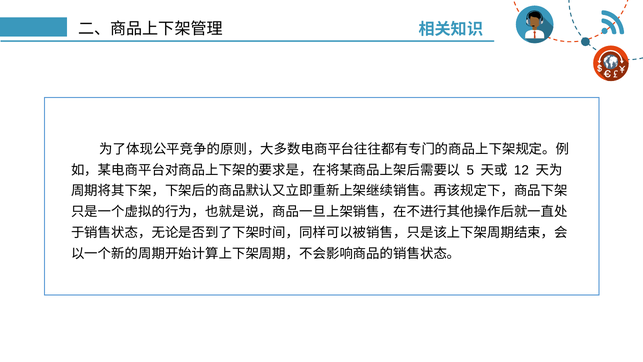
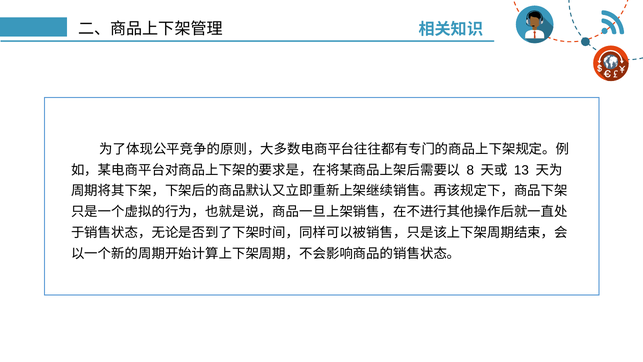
5: 5 -> 8 (470, 170)
12: 12 -> 13 (521, 170)
